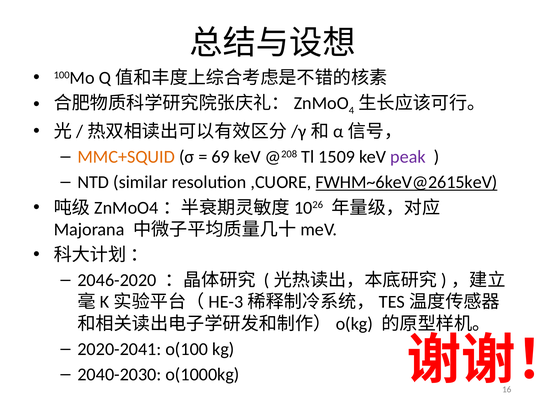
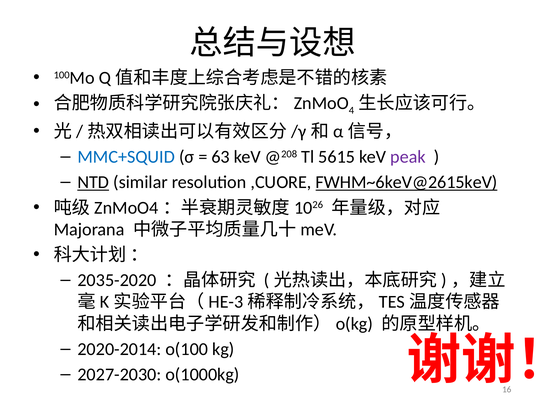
MMC+SQUID colour: orange -> blue (126, 157)
69: 69 -> 63 (221, 157)
1509: 1509 -> 5615 (337, 157)
NTD underline: none -> present (93, 182)
2046-2020: 2046-2020 -> 2035-2020 (117, 280)
2020-2041: 2020-2041 -> 2020-2014 (119, 349)
2040-2030: 2040-2030 -> 2027-2030 (119, 375)
